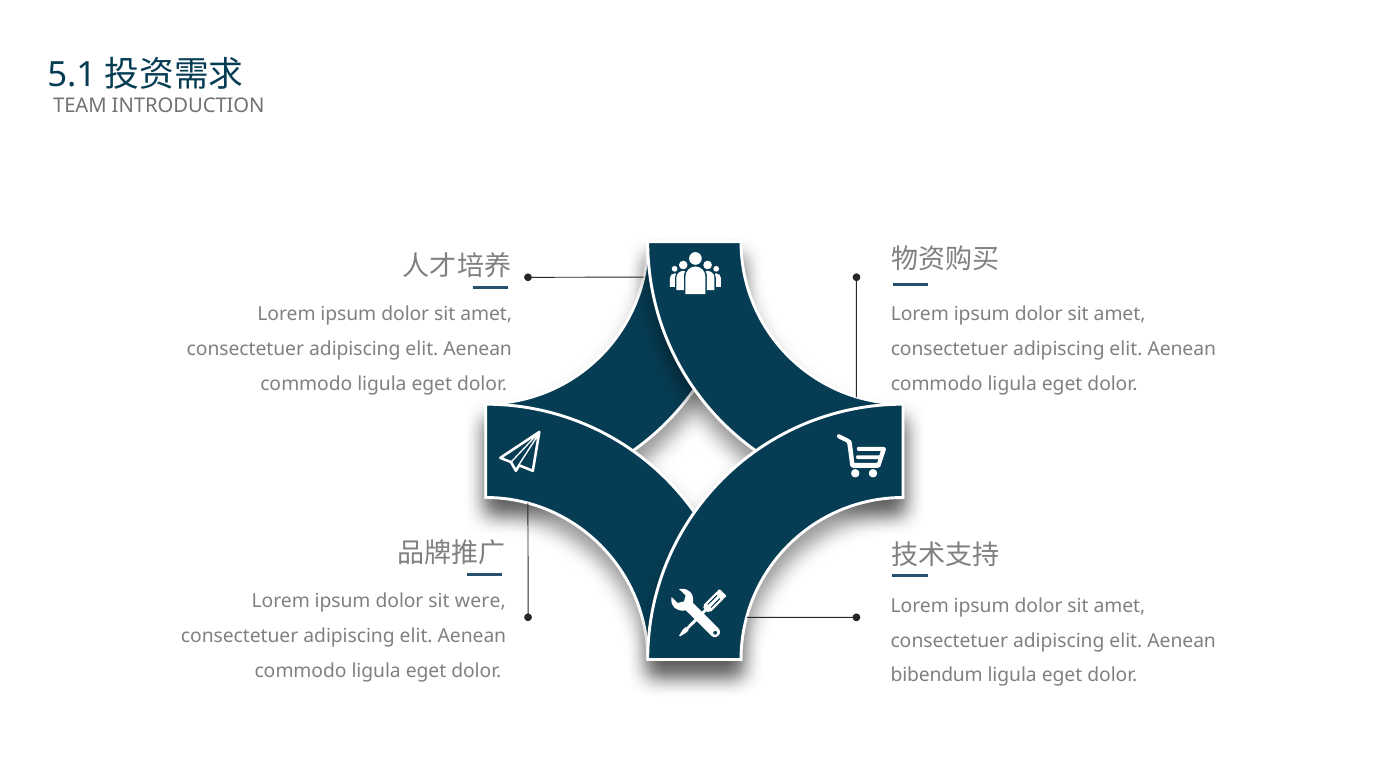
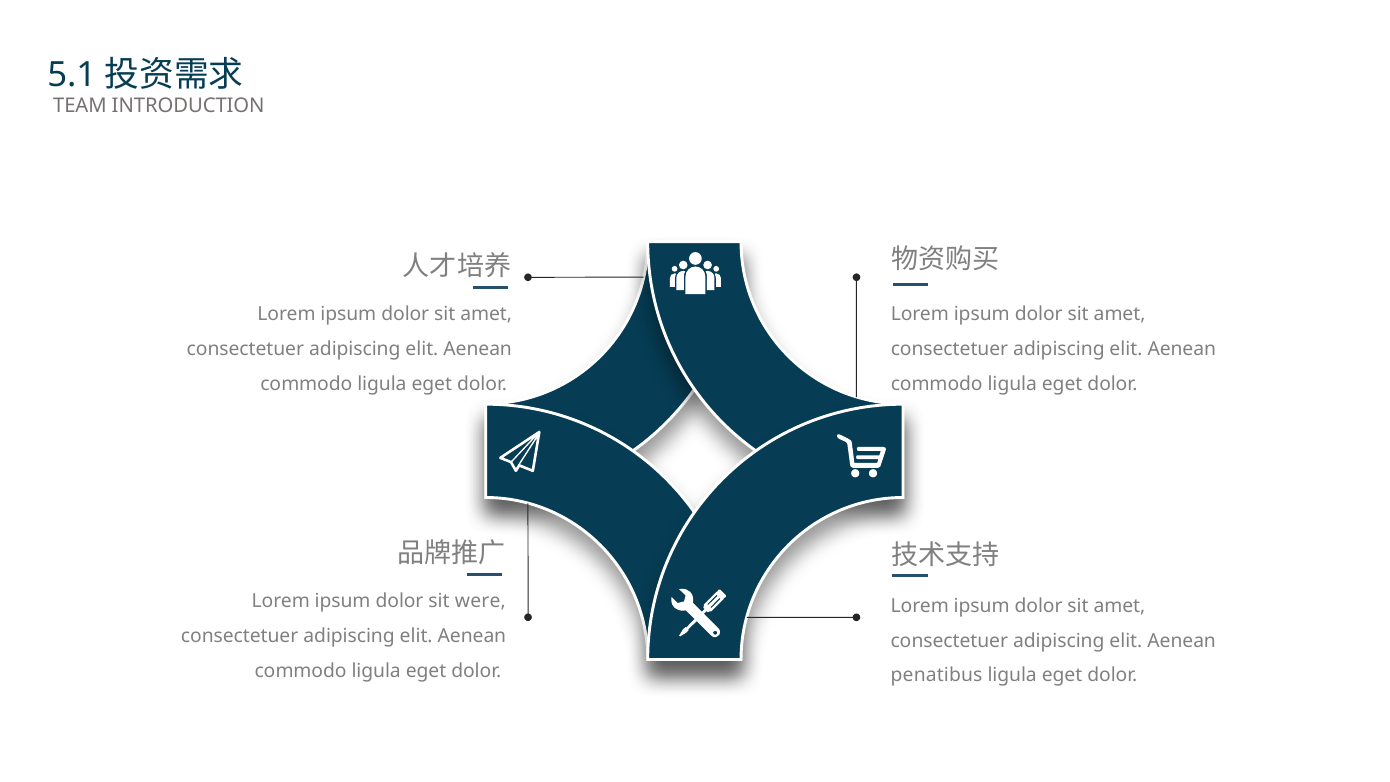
bibendum: bibendum -> penatibus (937, 675)
